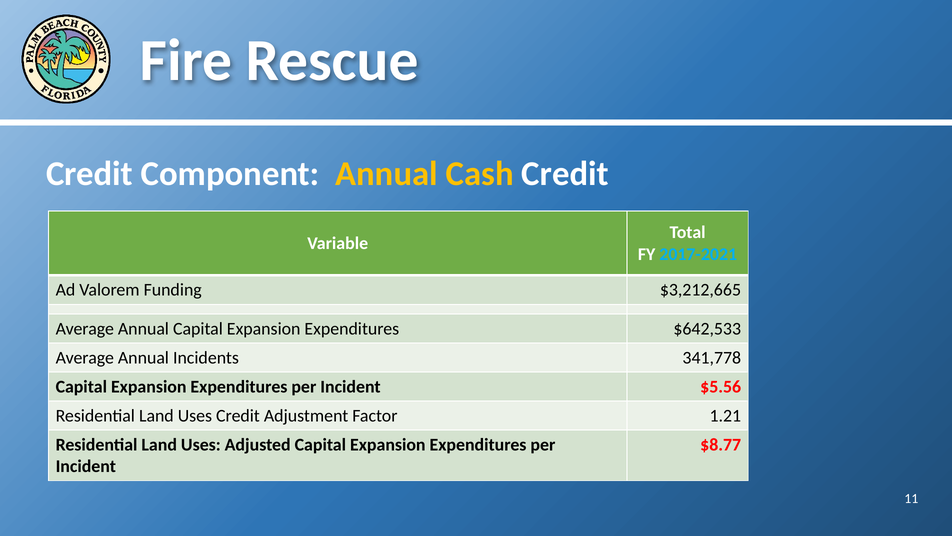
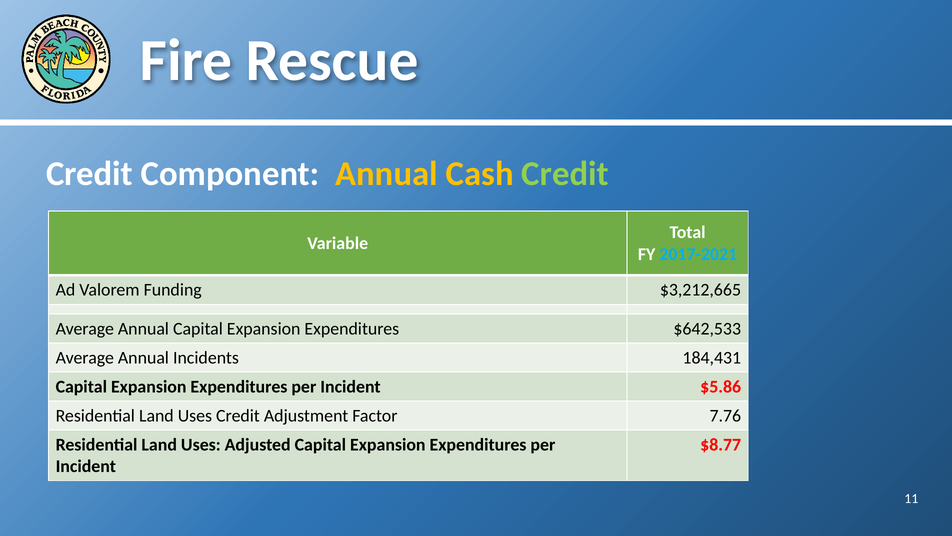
Credit colour: white -> light green (565, 174)
341,778: 341,778 -> 184,431 (712, 357)
$5.56: $5.56 -> $5.86 (721, 386)
1.21: 1.21 -> 7.76 (725, 415)
